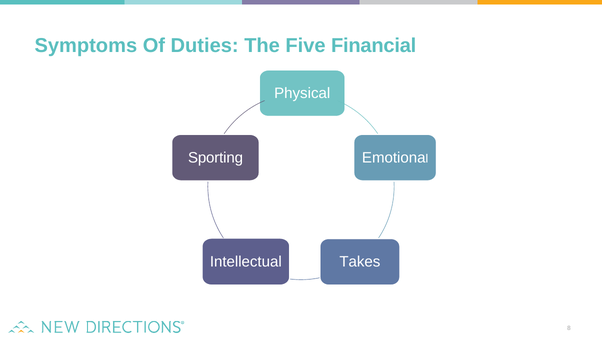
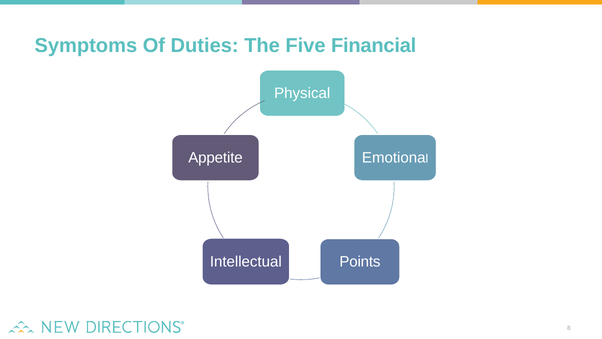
Sporting: Sporting -> Appetite (215, 157)
Takes: Takes -> Points (360, 261)
